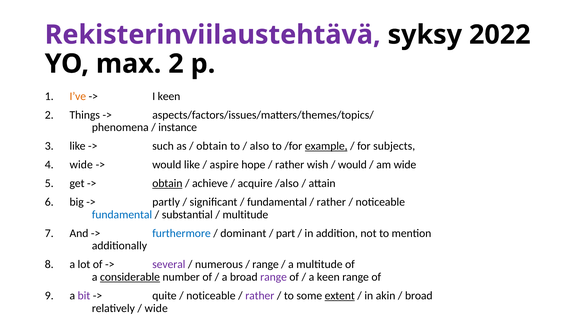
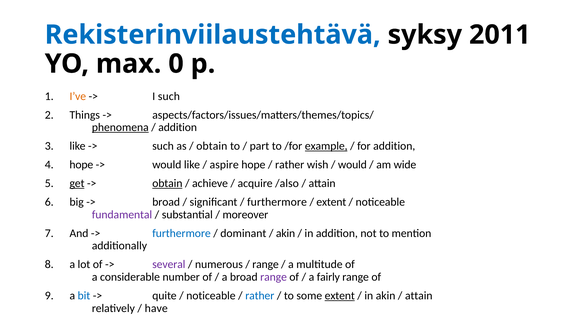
Rekisterinviilaustehtävä colour: purple -> blue (213, 35)
2022: 2022 -> 2011 (500, 35)
max 2: 2 -> 0 (176, 64)
I keen: keen -> such (169, 96)
phenomena underline: none -> present (120, 128)
instance: instance -> addition (178, 128)
also: also -> part (259, 146)
for subjects: subjects -> addition (394, 146)
wide: wide -> hope (81, 165)
get underline: none -> present (77, 184)
partly: partly -> broad (166, 202)
fundamental: fundamental -> furthermore (277, 202)
rather: rather -> extent (331, 202)
fundamental colour: blue -> purple (122, 215)
multitude: multitude -> moreover (245, 215)
part: part -> akin (286, 233)
considerable underline: present -> none (130, 277)
a keen: keen -> fairly (328, 277)
bit colour: purple -> blue (84, 296)
rather colour: purple -> blue (260, 296)
broad: broad -> attain (419, 296)
wide: wide -> have (156, 308)
